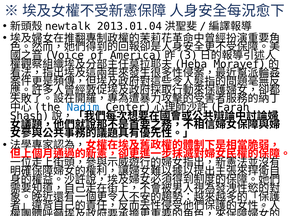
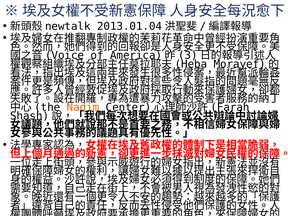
Nadim colour: blue -> orange (83, 107)
